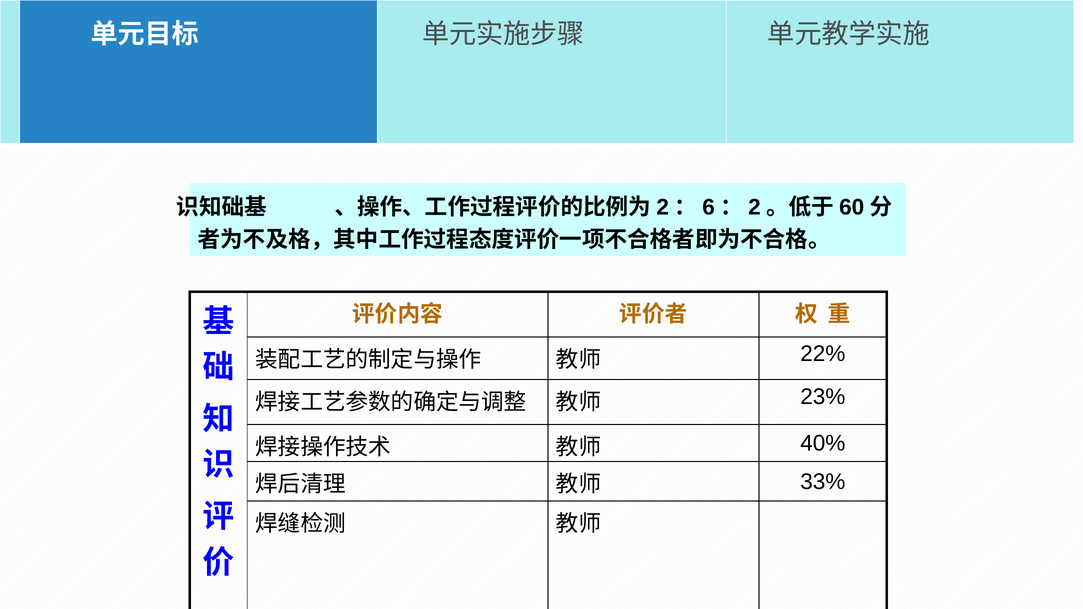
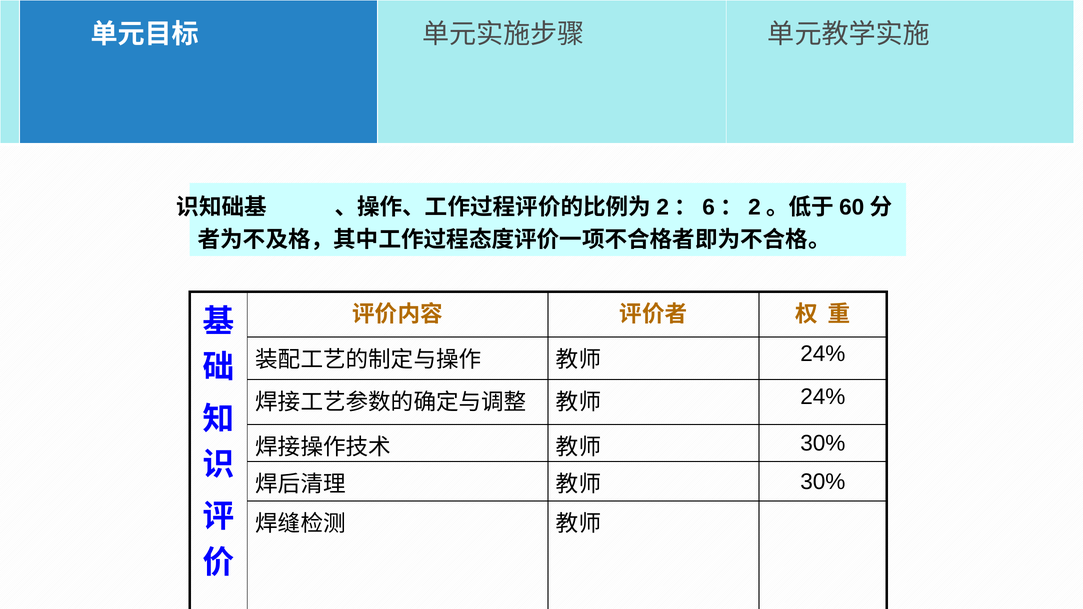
22%: 22% -> 24% (823, 354)
23%: 23% -> 24% (823, 397)
40%: 40% -> 30% (823, 443)
33%: 33% -> 30% (823, 482)
